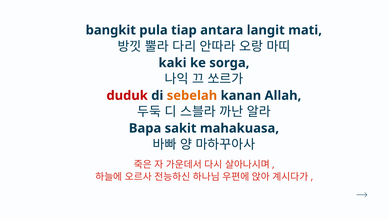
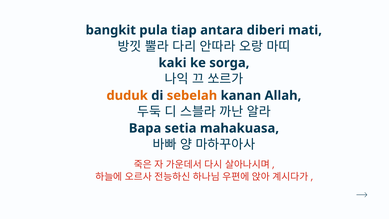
langit: langit -> diberi (266, 30)
duduk colour: red -> orange (127, 95)
sakit: sakit -> setia (181, 128)
